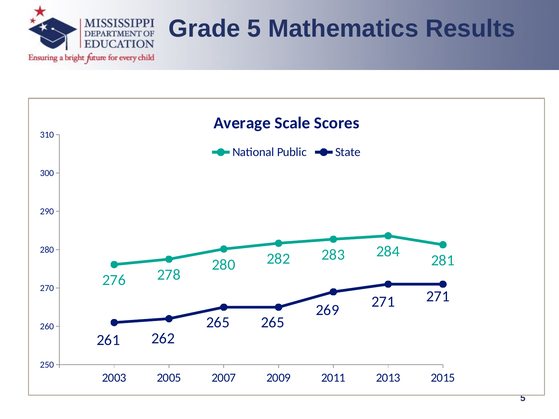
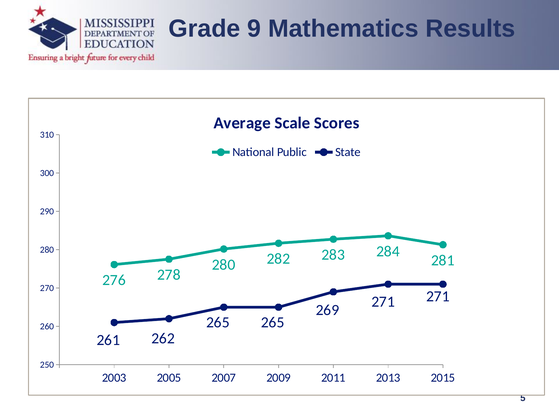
Grade 5: 5 -> 9 (254, 29)
